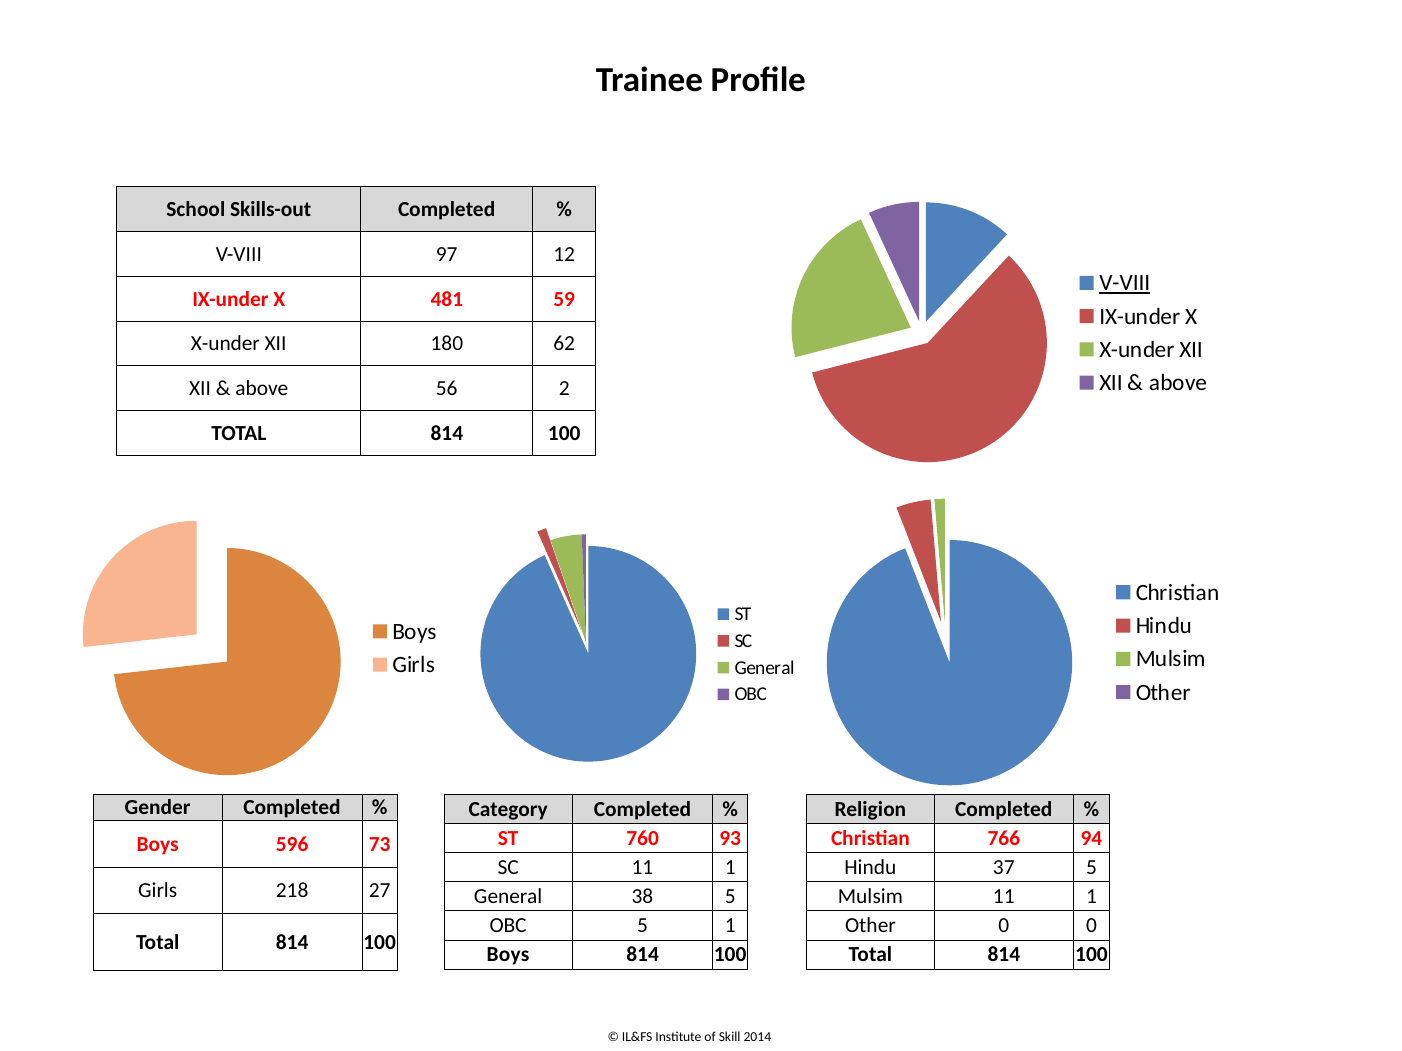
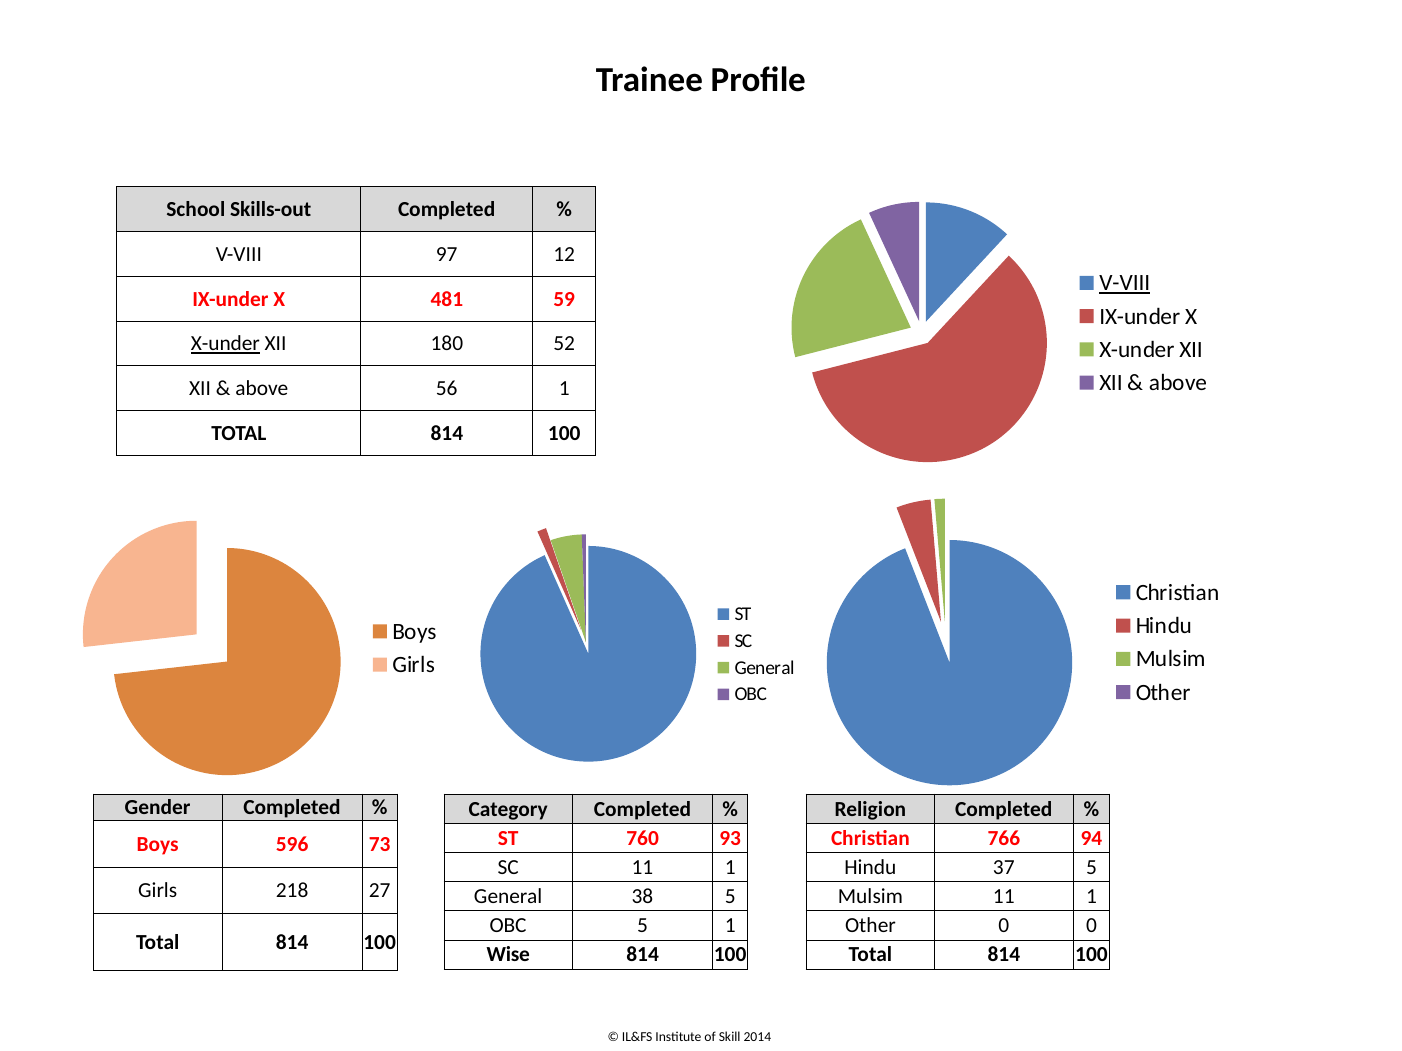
X-under underline: none -> present (225, 344)
62: 62 -> 52 (564, 344)
56 2: 2 -> 1 (564, 389)
Boys: Boys -> Wise (508, 955)
